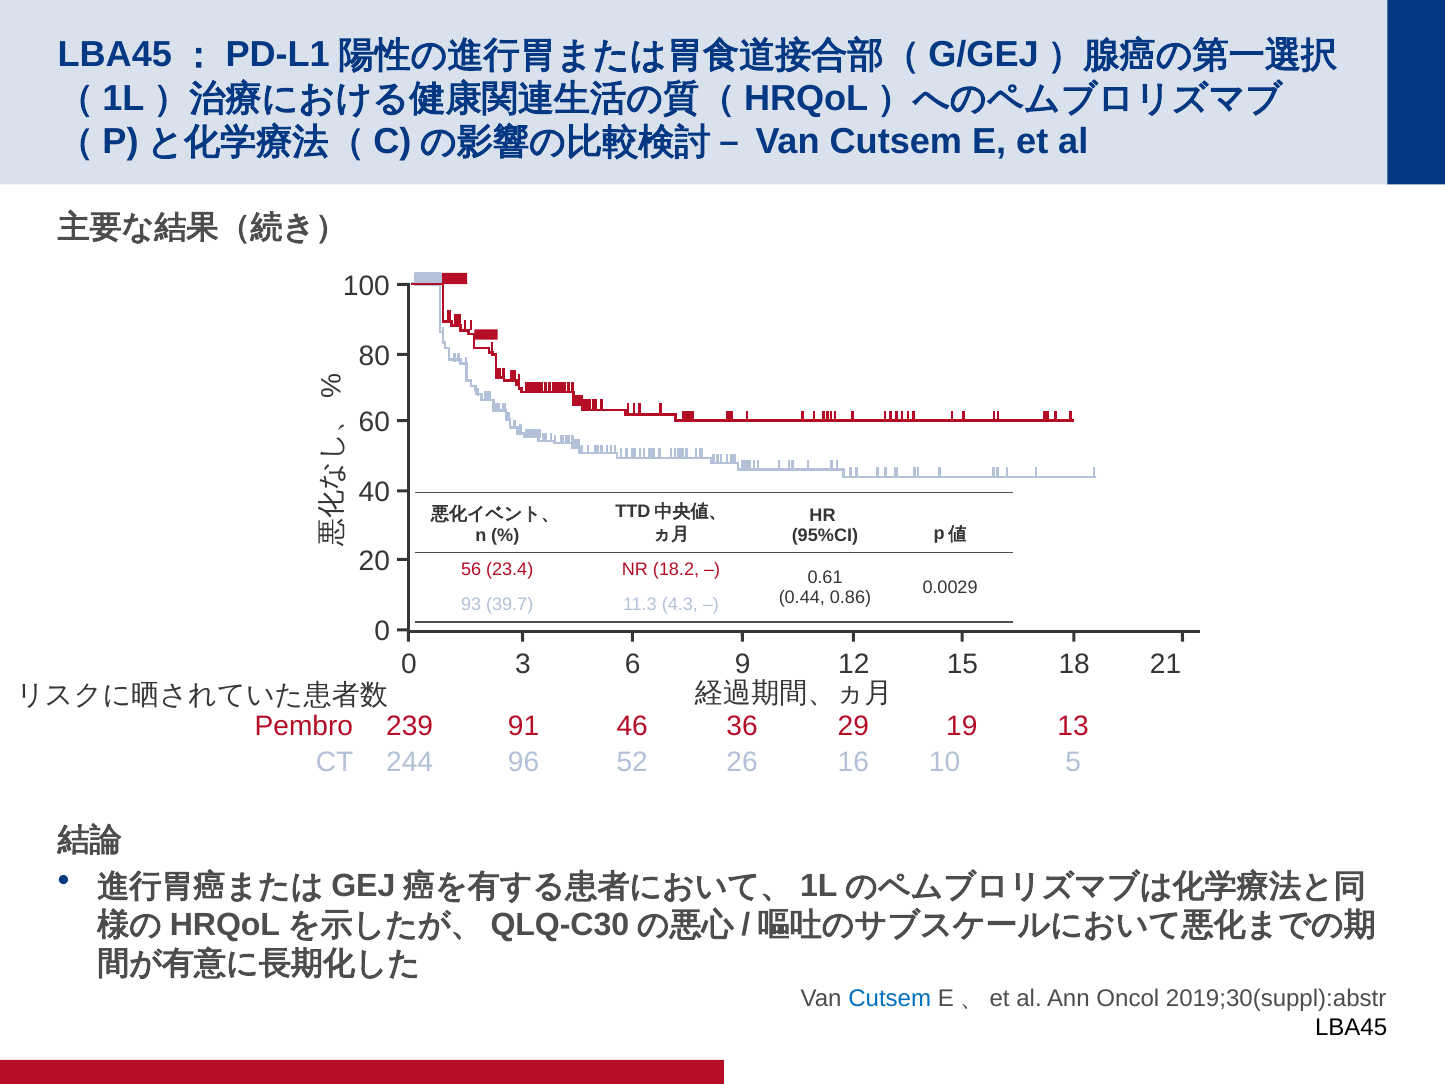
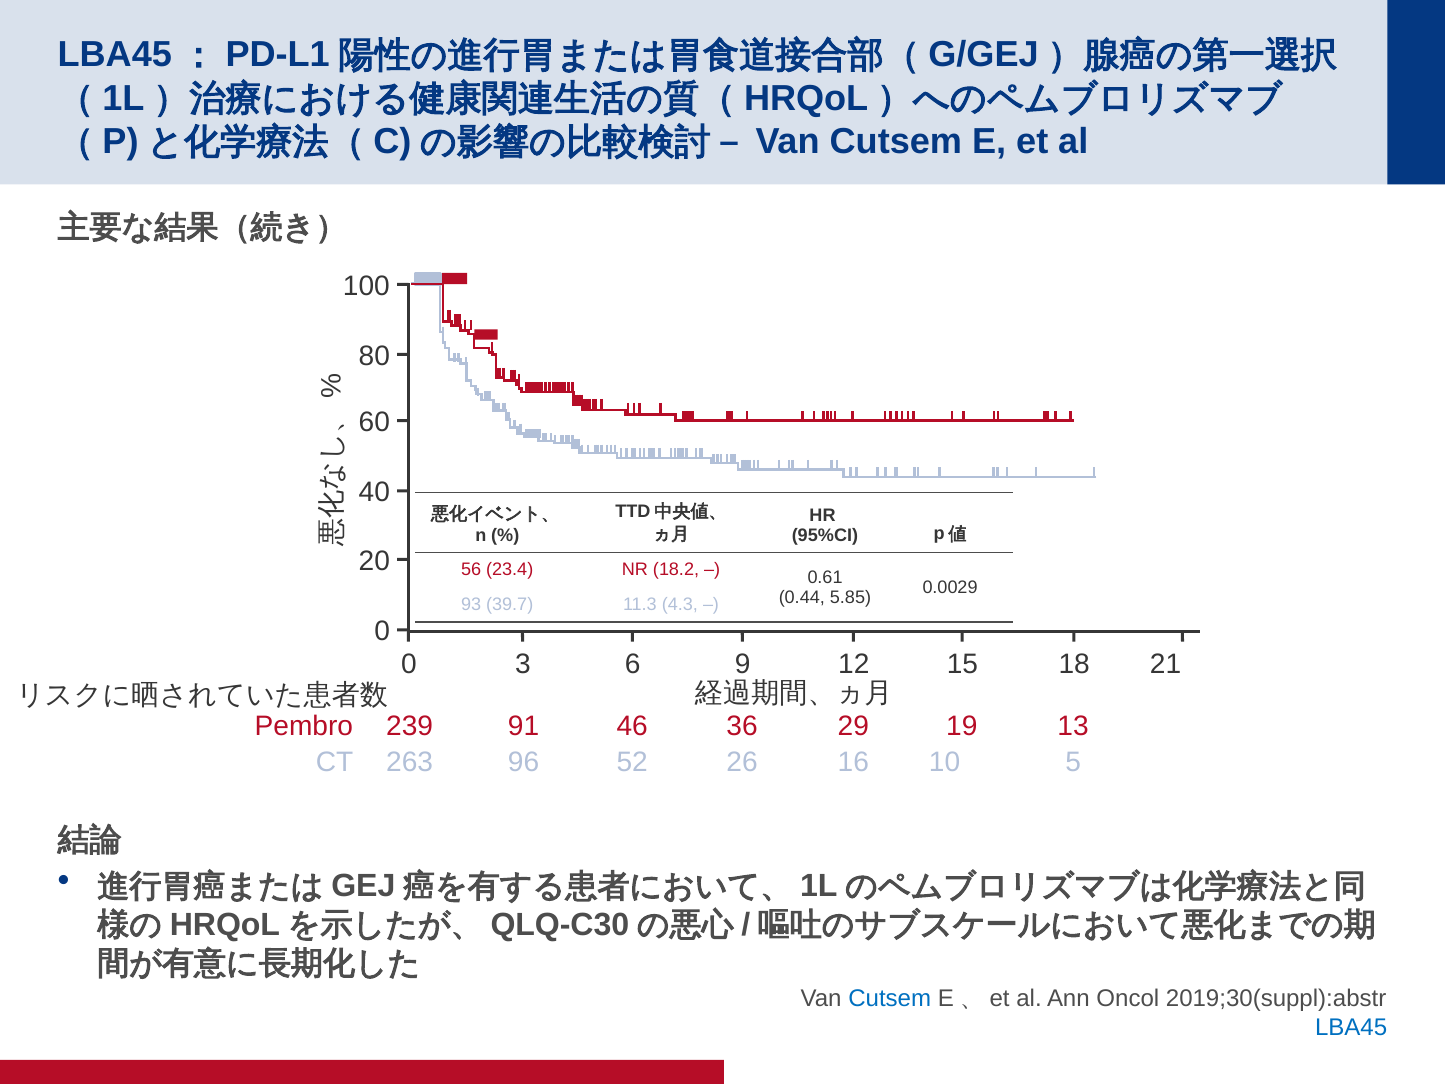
0.86: 0.86 -> 5.85 (851, 597)
244: 244 -> 263 (410, 762)
LBA45 colour: black -> blue (1351, 1028)
